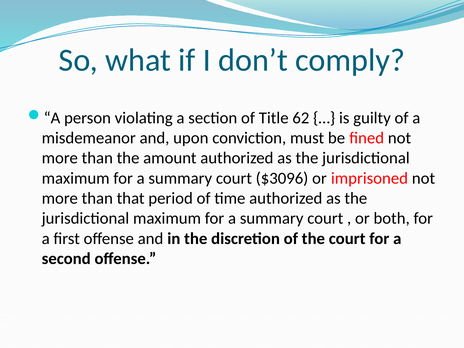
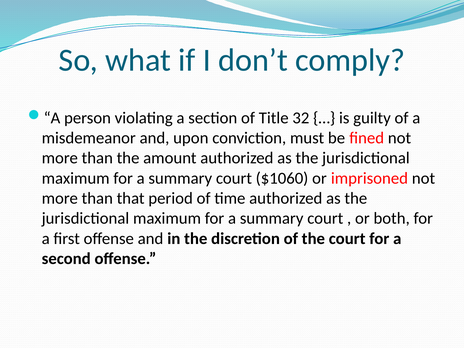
62: 62 -> 32 (301, 118)
$3096: $3096 -> $1060 (282, 178)
